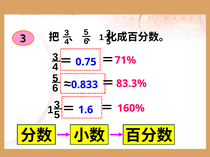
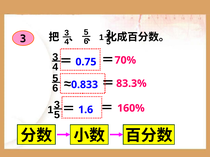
71%: 71% -> 70% (125, 60)
